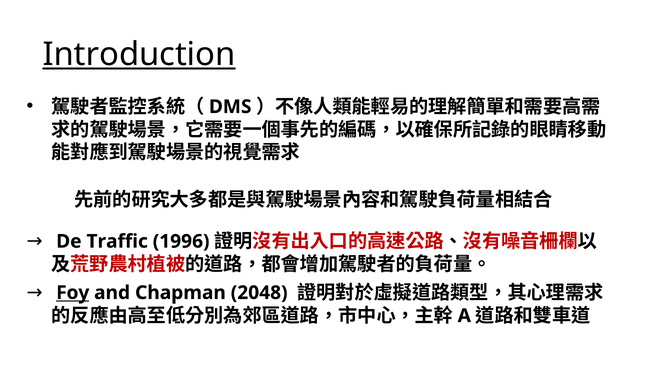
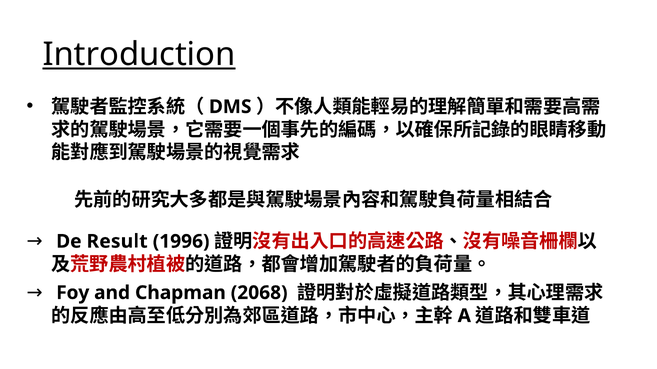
Traffic: Traffic -> Result (117, 242)
Foy underline: present -> none (73, 293)
2048: 2048 -> 2068 (259, 293)
